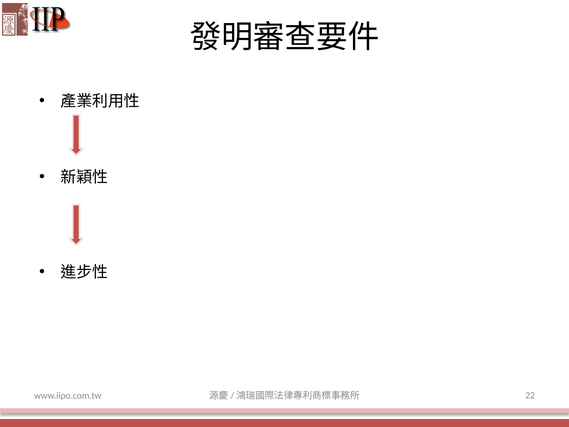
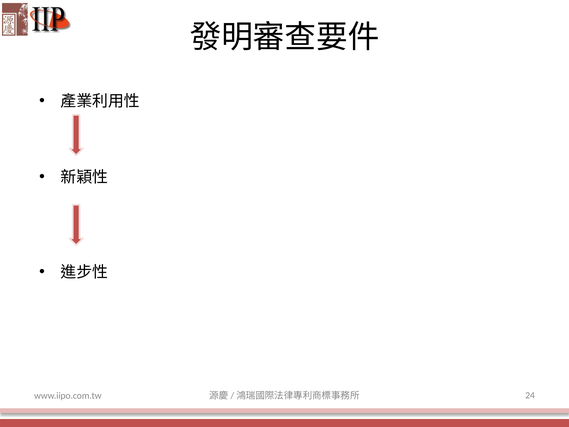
22: 22 -> 24 (530, 395)
